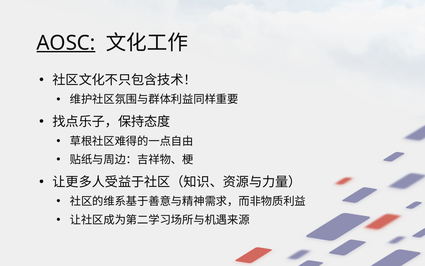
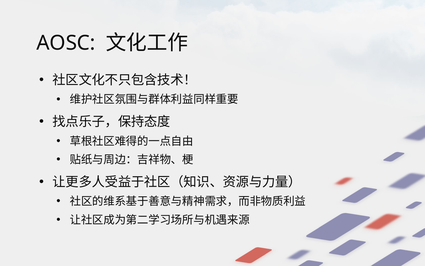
AOSC underline: present -> none (66, 43)
